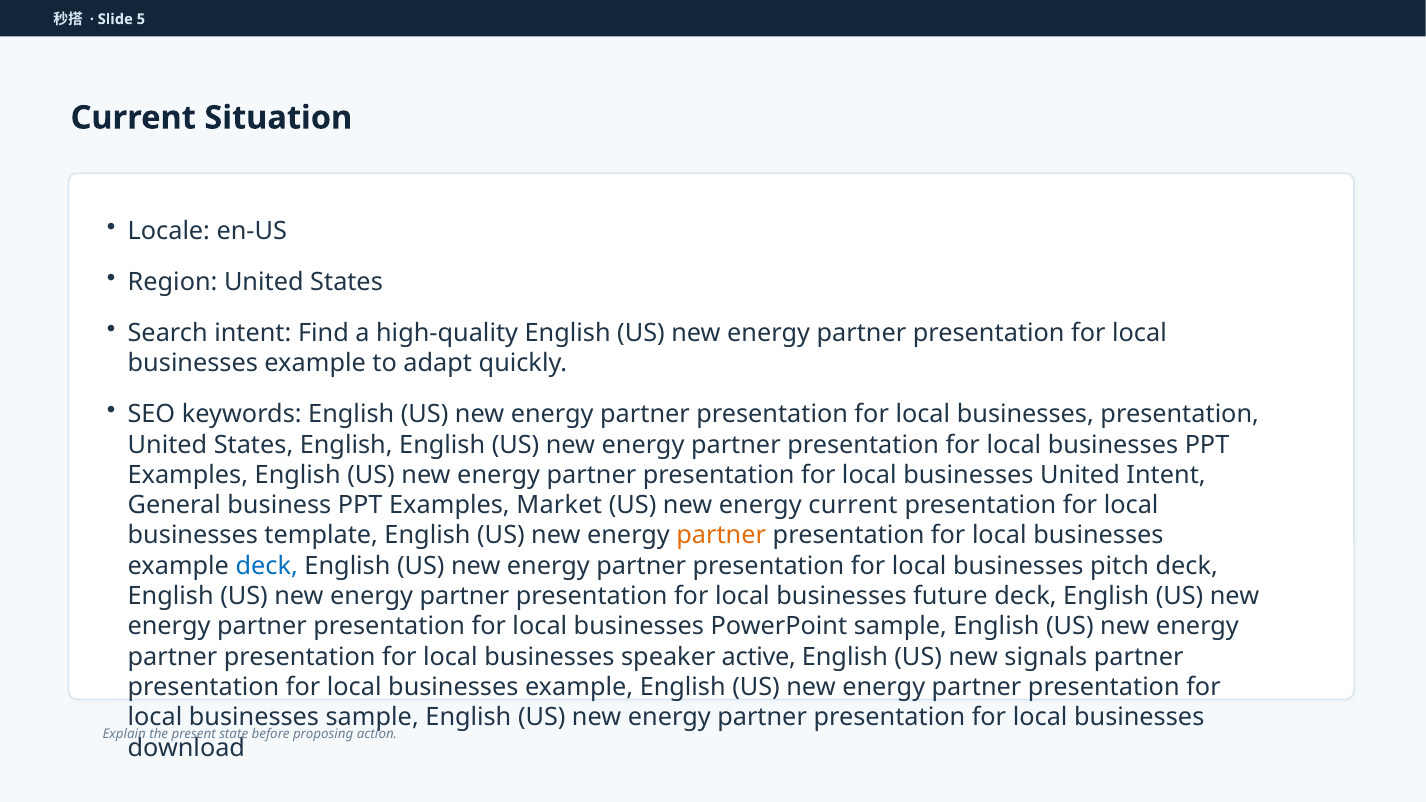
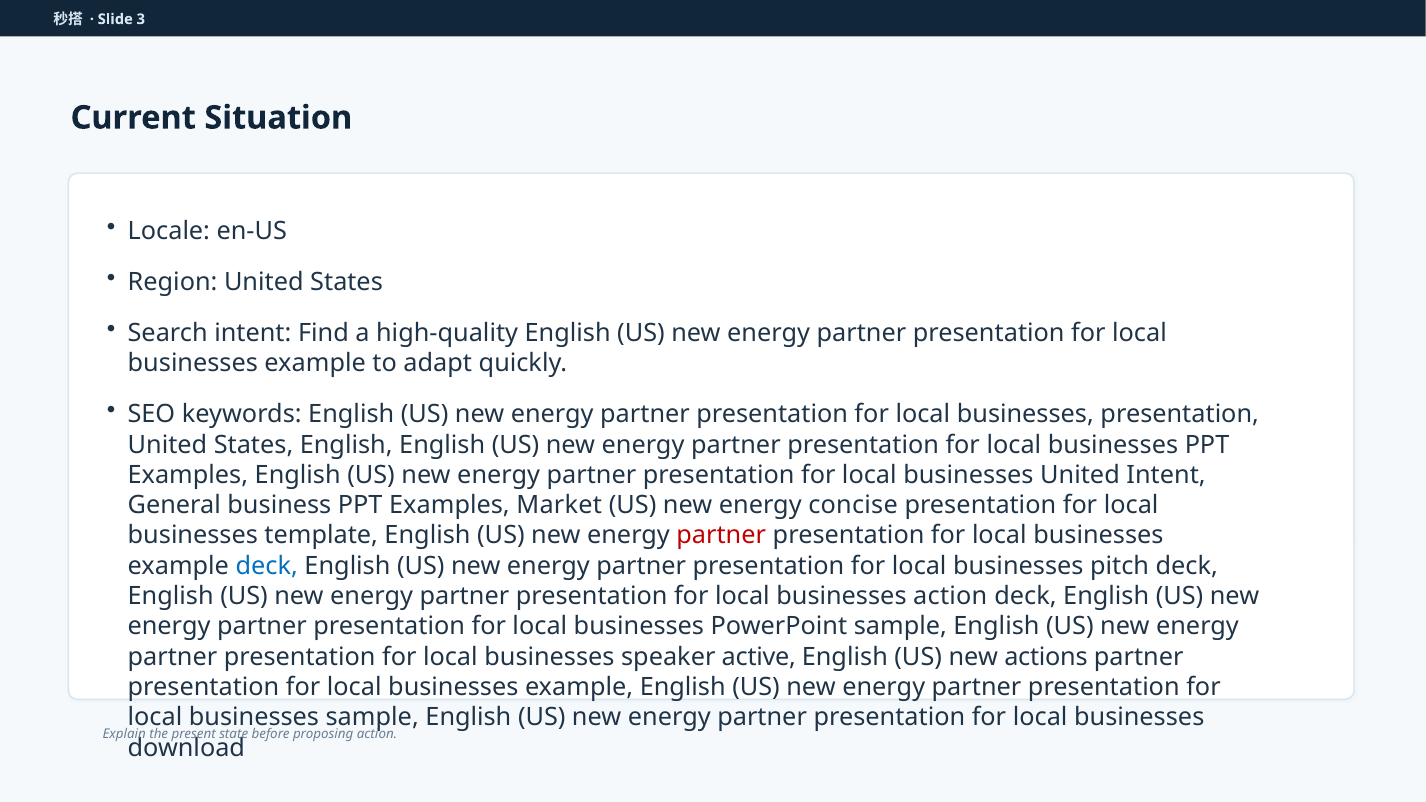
5: 5 -> 3 (141, 19)
energy current: current -> concise (853, 505)
partner colour: orange -> red (721, 536)
businesses future: future -> action (950, 596)
signals: signals -> actions (1046, 657)
